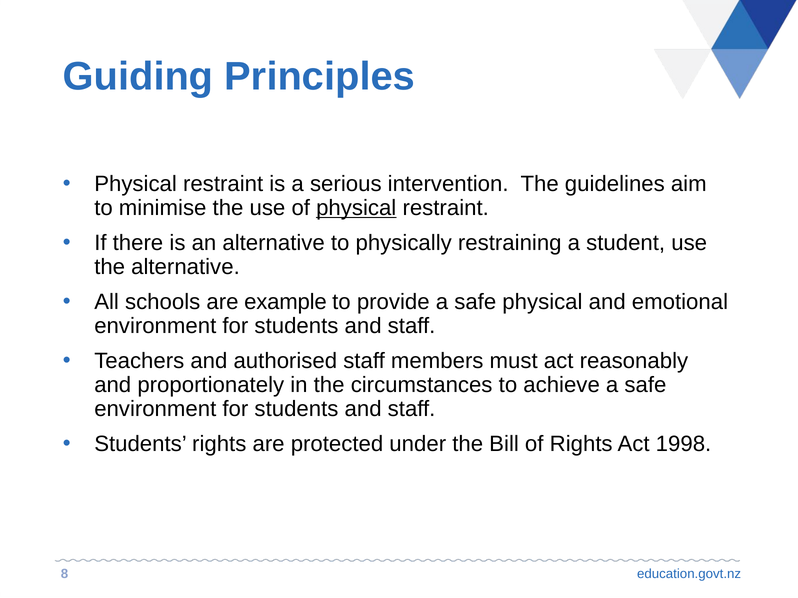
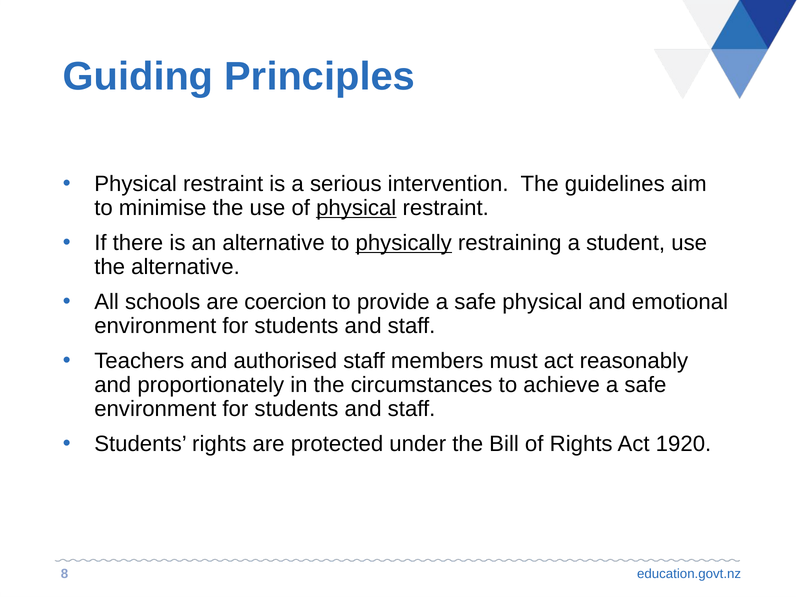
physically underline: none -> present (404, 243)
example: example -> coercion (285, 302)
1998: 1998 -> 1920 (683, 444)
